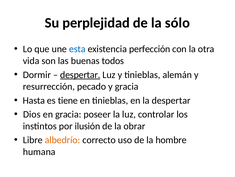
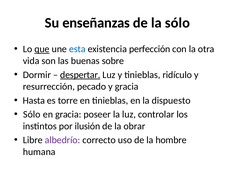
perplejidad: perplejidad -> enseñanzas (96, 23)
que underline: none -> present (42, 49)
todos: todos -> sobre (113, 61)
alemán: alemán -> ridículo (177, 74)
tiene: tiene -> torre (68, 100)
la despertar: despertar -> dispuesto (171, 100)
Dios: Dios -> Sólo (32, 114)
albedrío colour: orange -> purple (62, 139)
